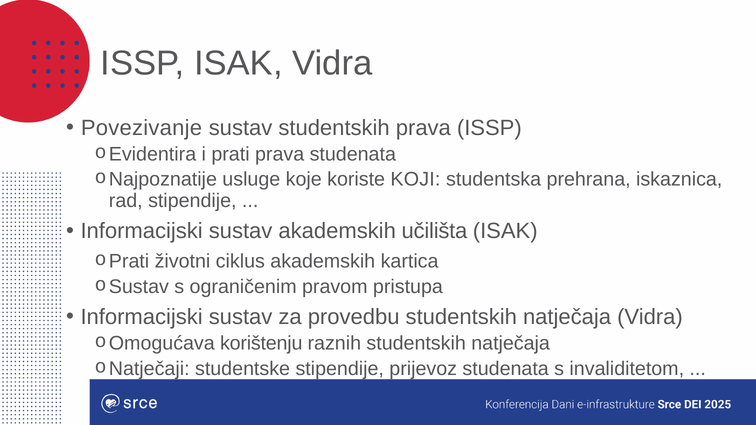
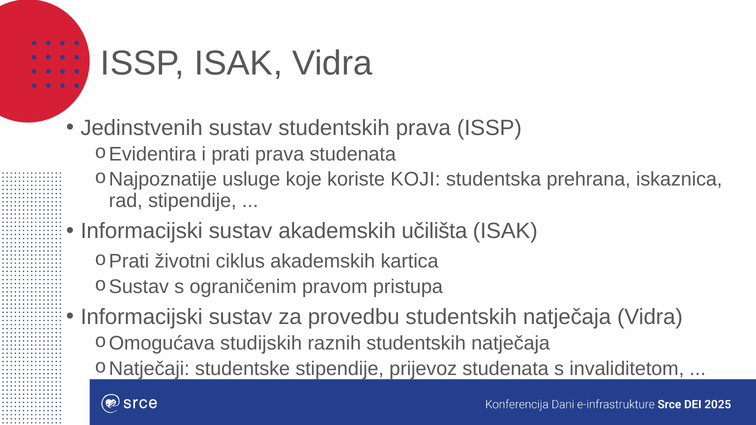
Povezivanje: Povezivanje -> Jedinstvenih (142, 128)
korištenju: korištenju -> studijskih (261, 344)
